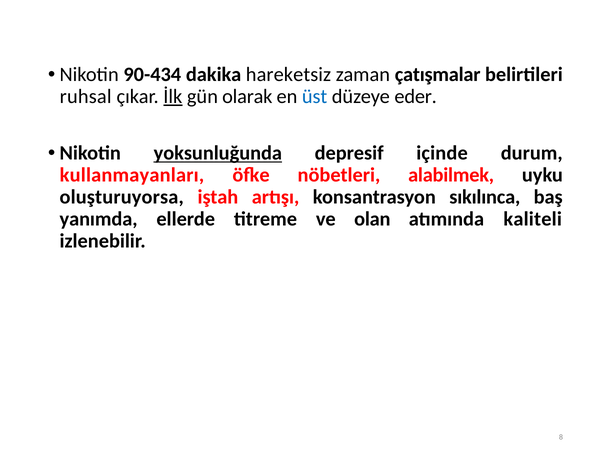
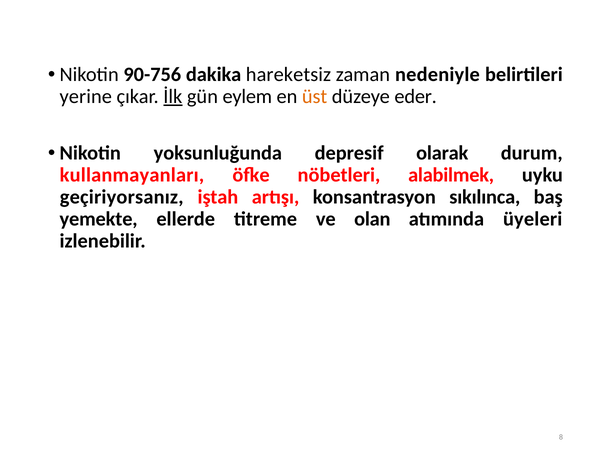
90-434: 90-434 -> 90-756 (152, 75)
çatışmalar: çatışmalar -> nedeniyle (437, 75)
ruhsal: ruhsal -> yerine (86, 97)
olarak: olarak -> eylem (247, 97)
üst colour: blue -> orange (315, 97)
yoksunluğunda underline: present -> none (218, 153)
içinde: içinde -> olarak (442, 153)
oluşturuyorsa: oluşturuyorsa -> geçiriyorsanız (122, 197)
yanımda: yanımda -> yemekte (99, 219)
kaliteli: kaliteli -> üyeleri (533, 219)
